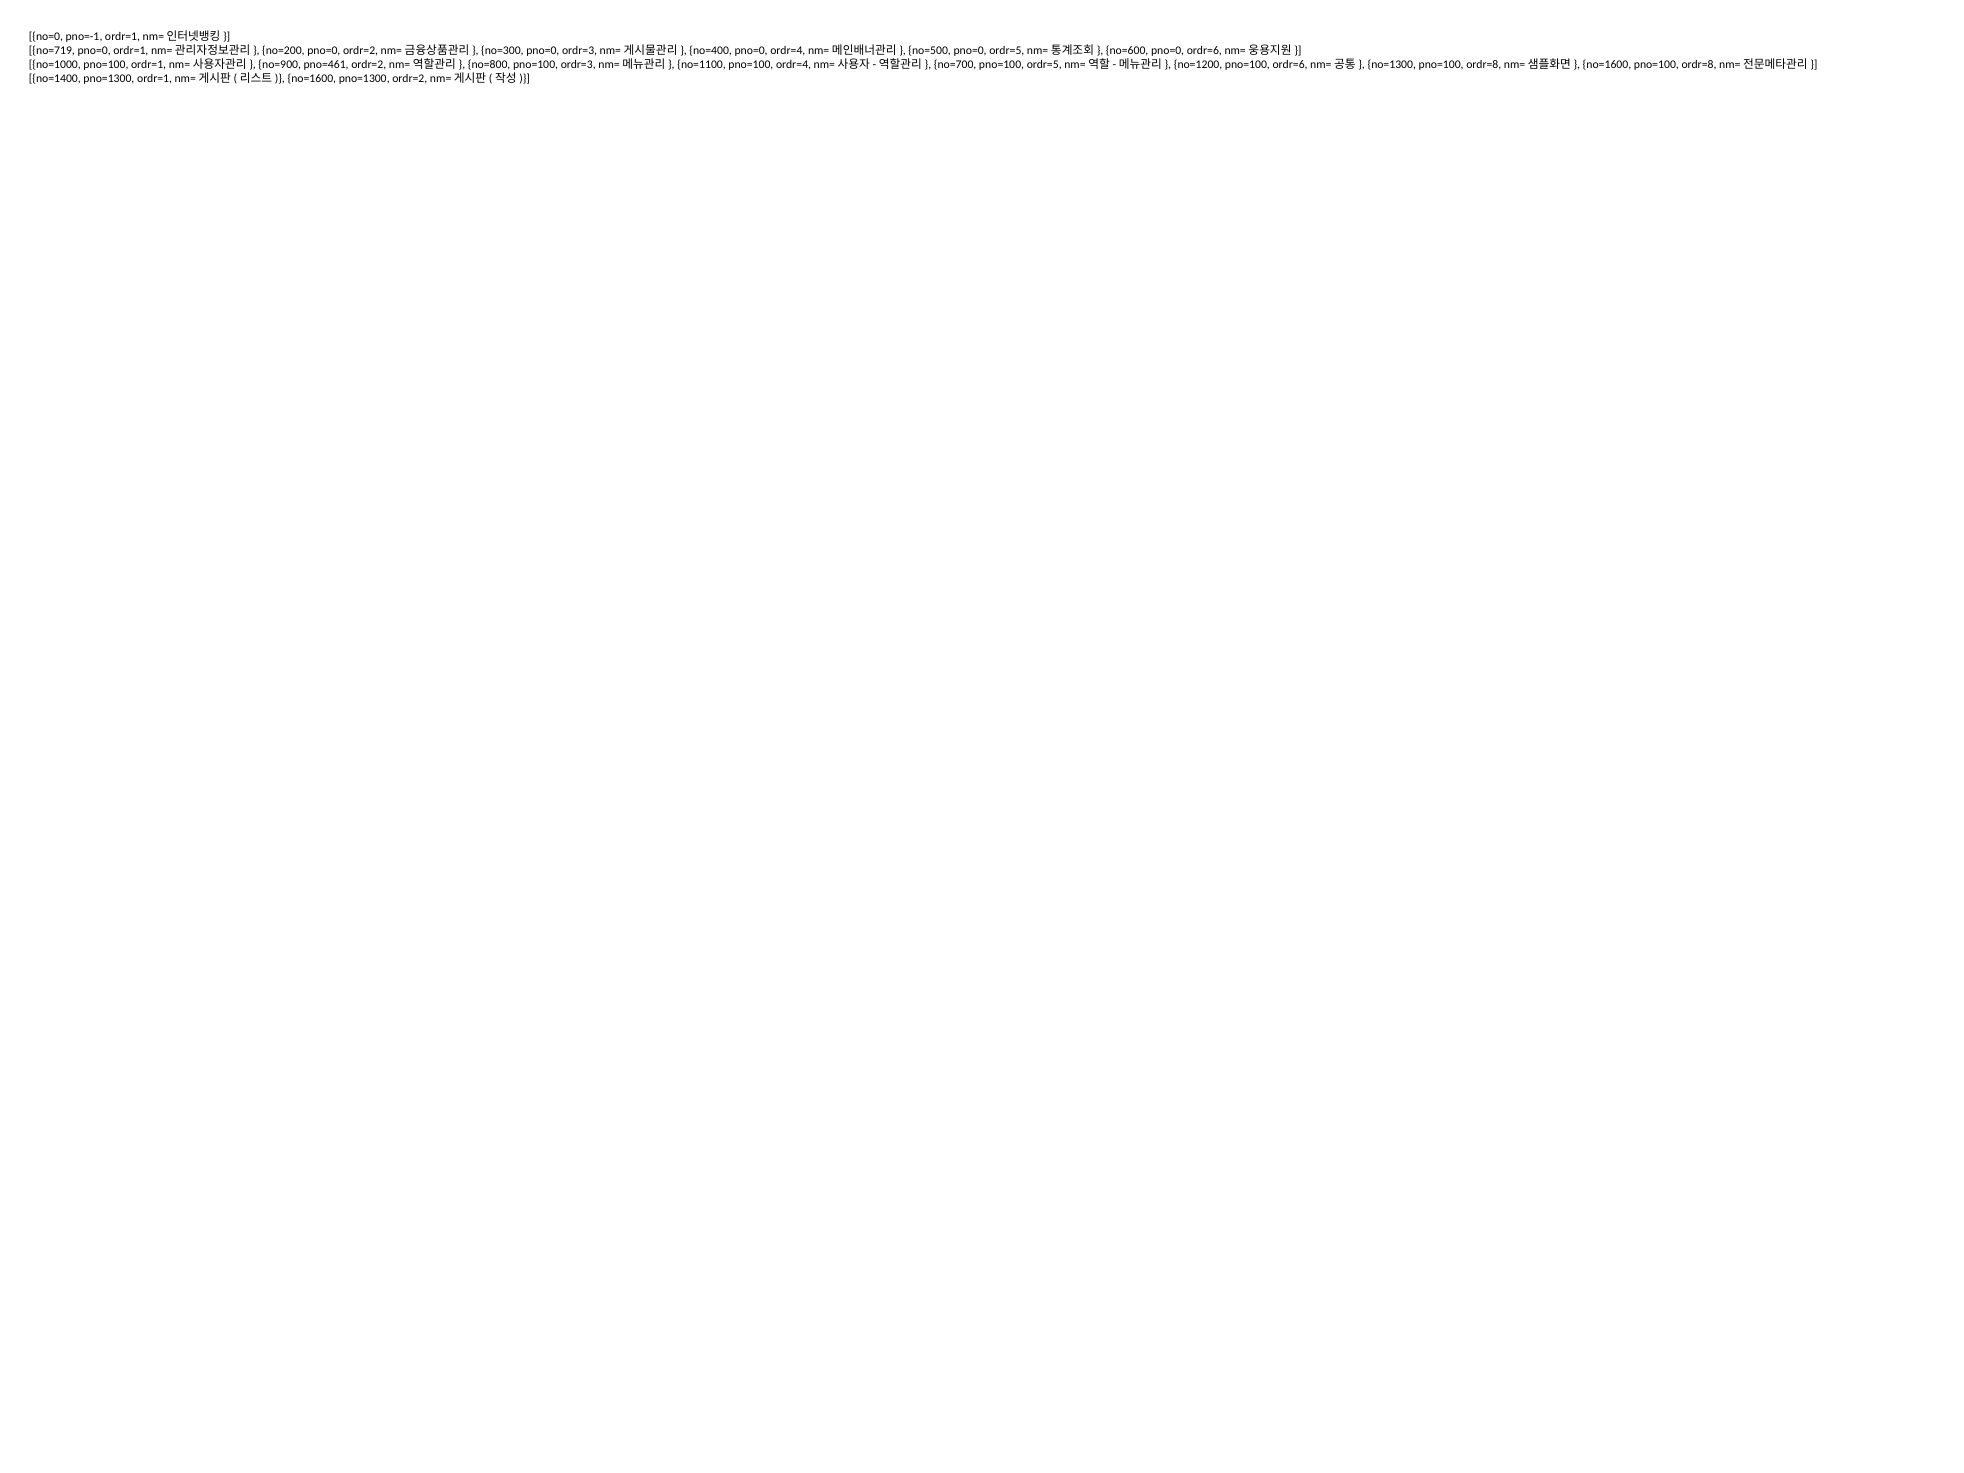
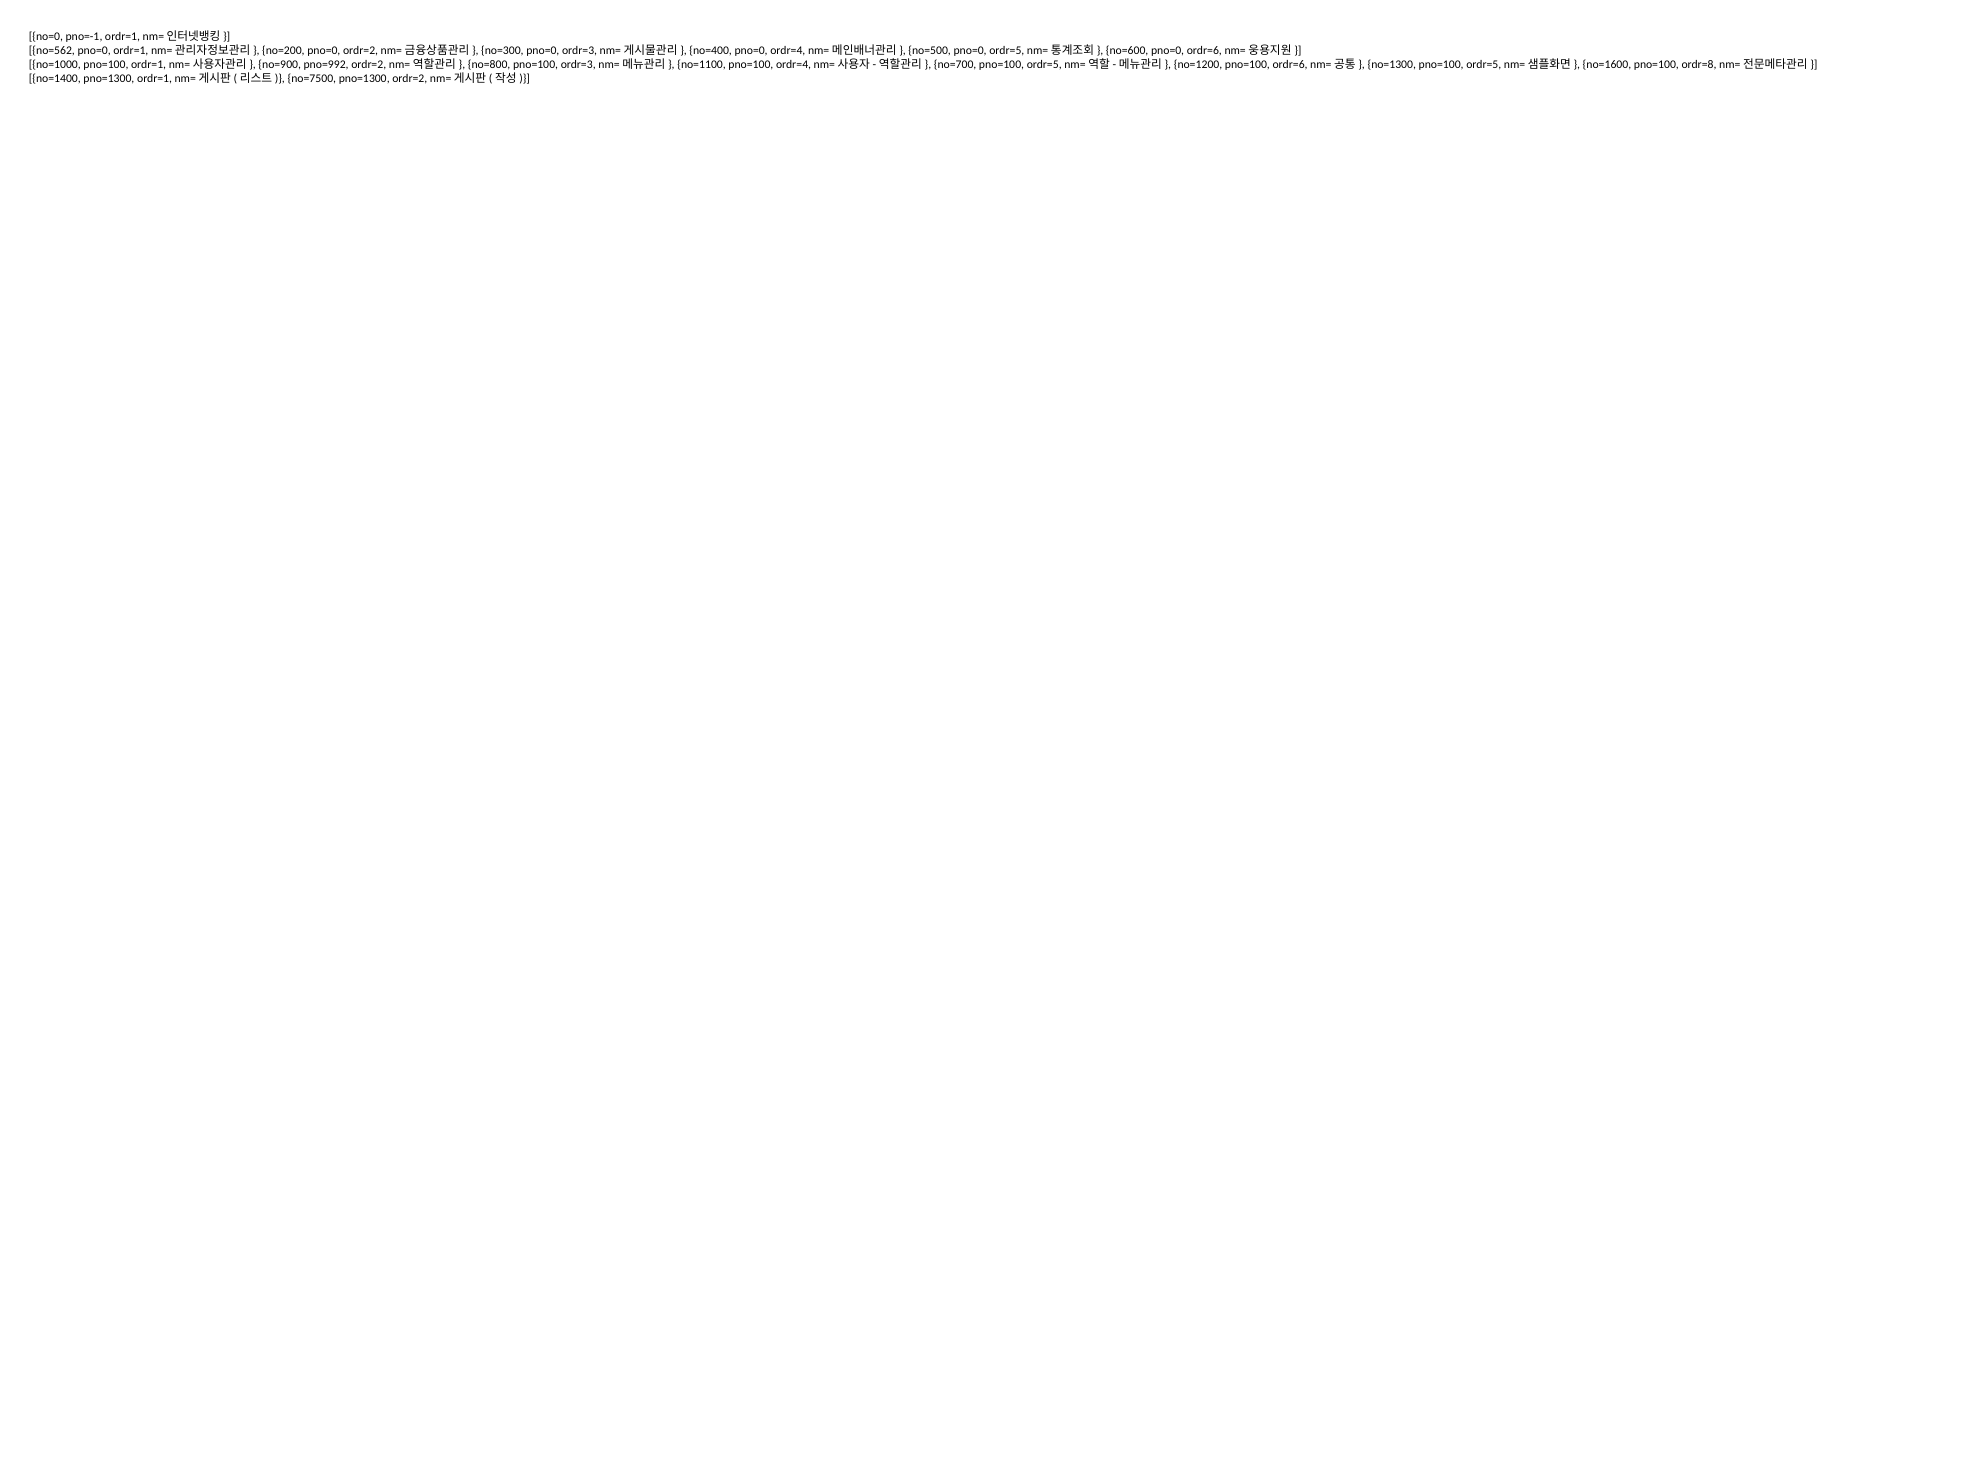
no=719: no=719 -> no=562 (52, 50)
pno=461: pno=461 -> pno=992 (326, 64)
no=1300 pno=100 ordr=8: ordr=8 -> ordr=5 (1484, 64)
no=1600: no=1600 -> no=7500 (312, 78)
